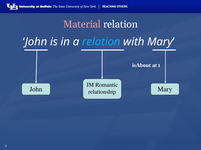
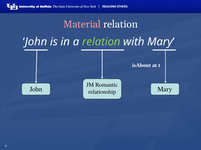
relation colour: light blue -> light green (101, 42)
